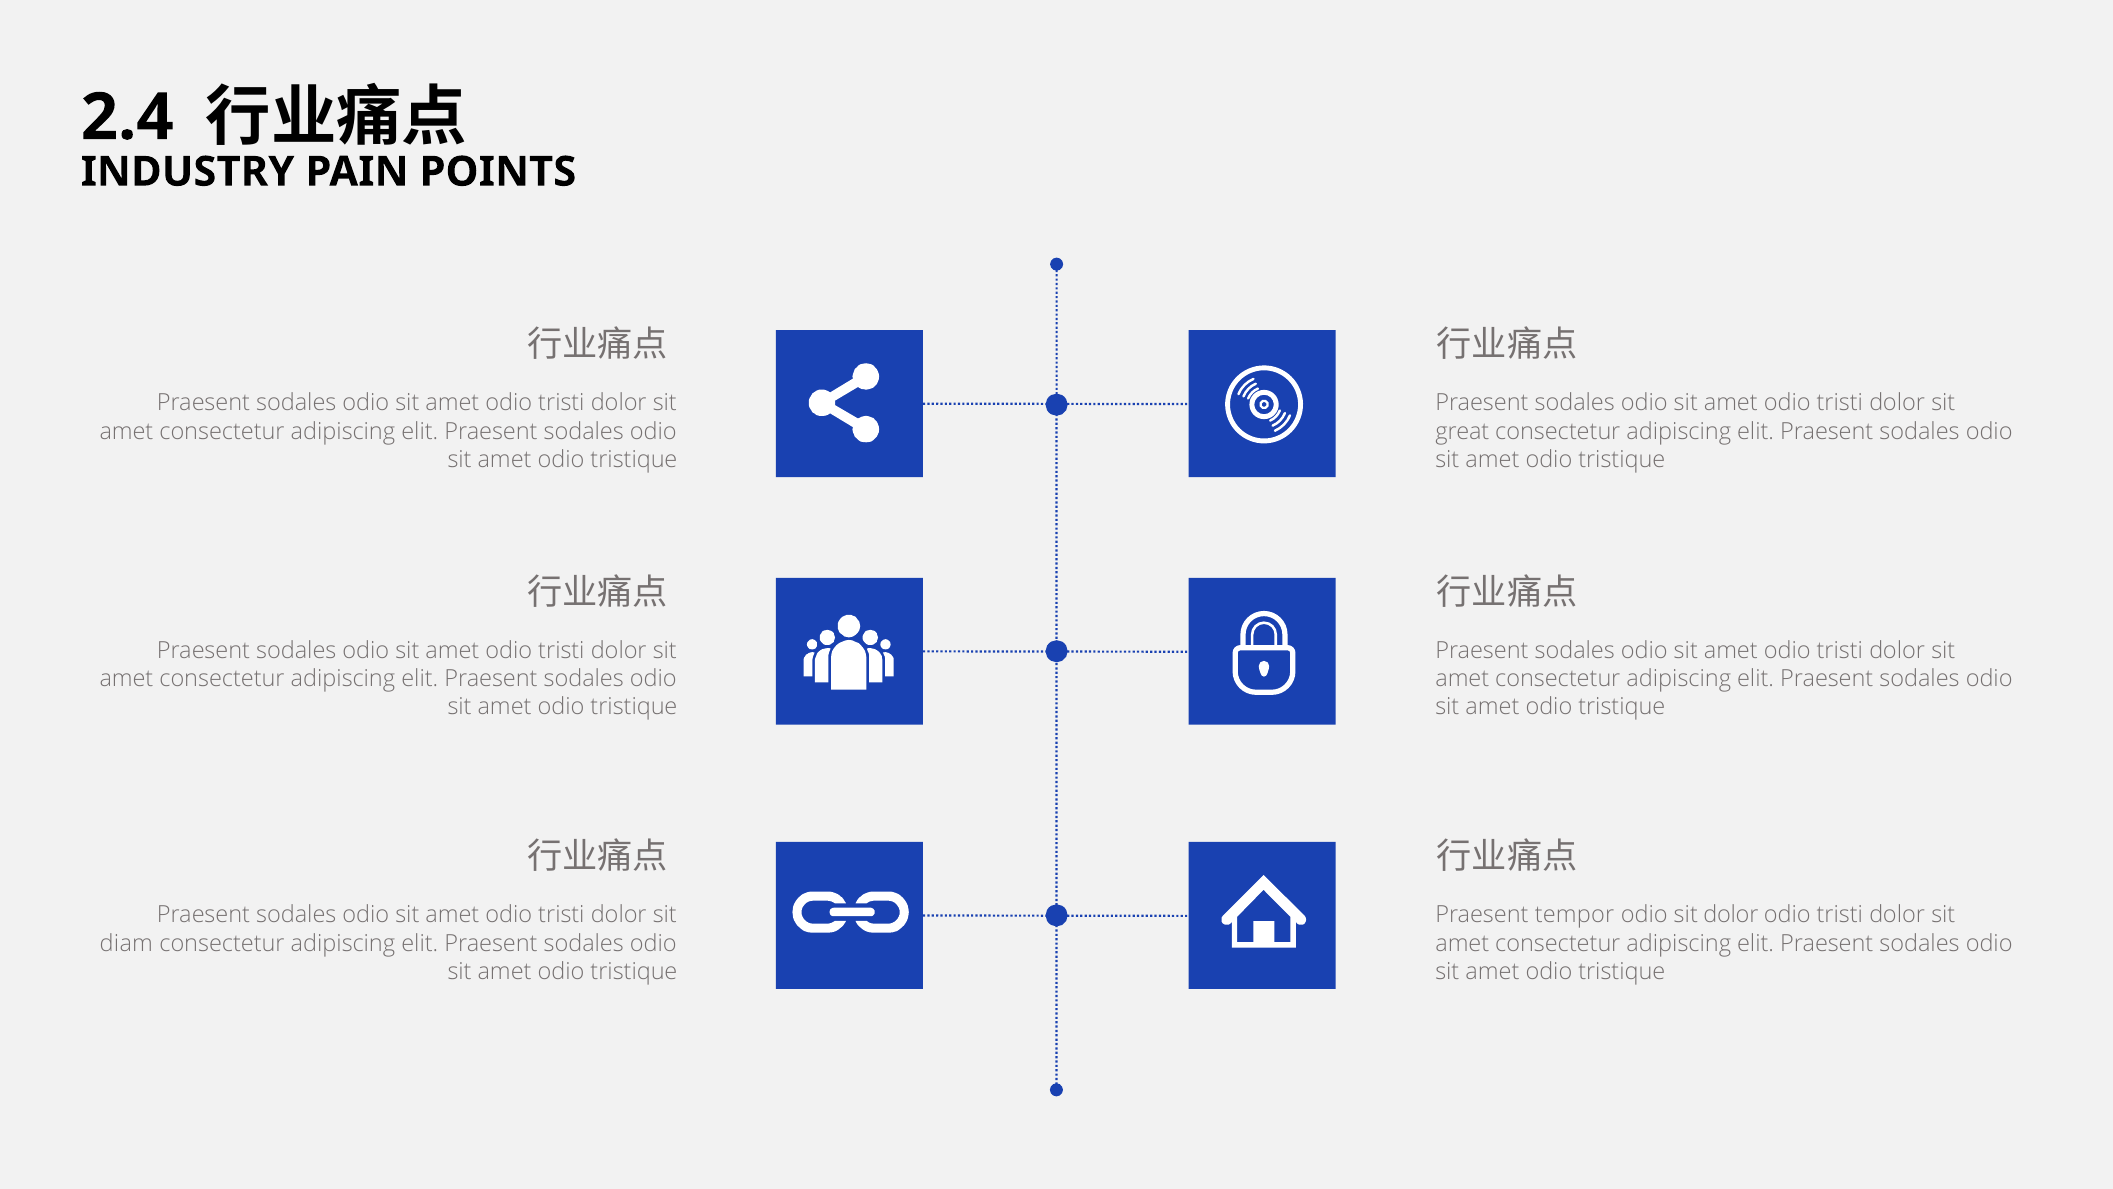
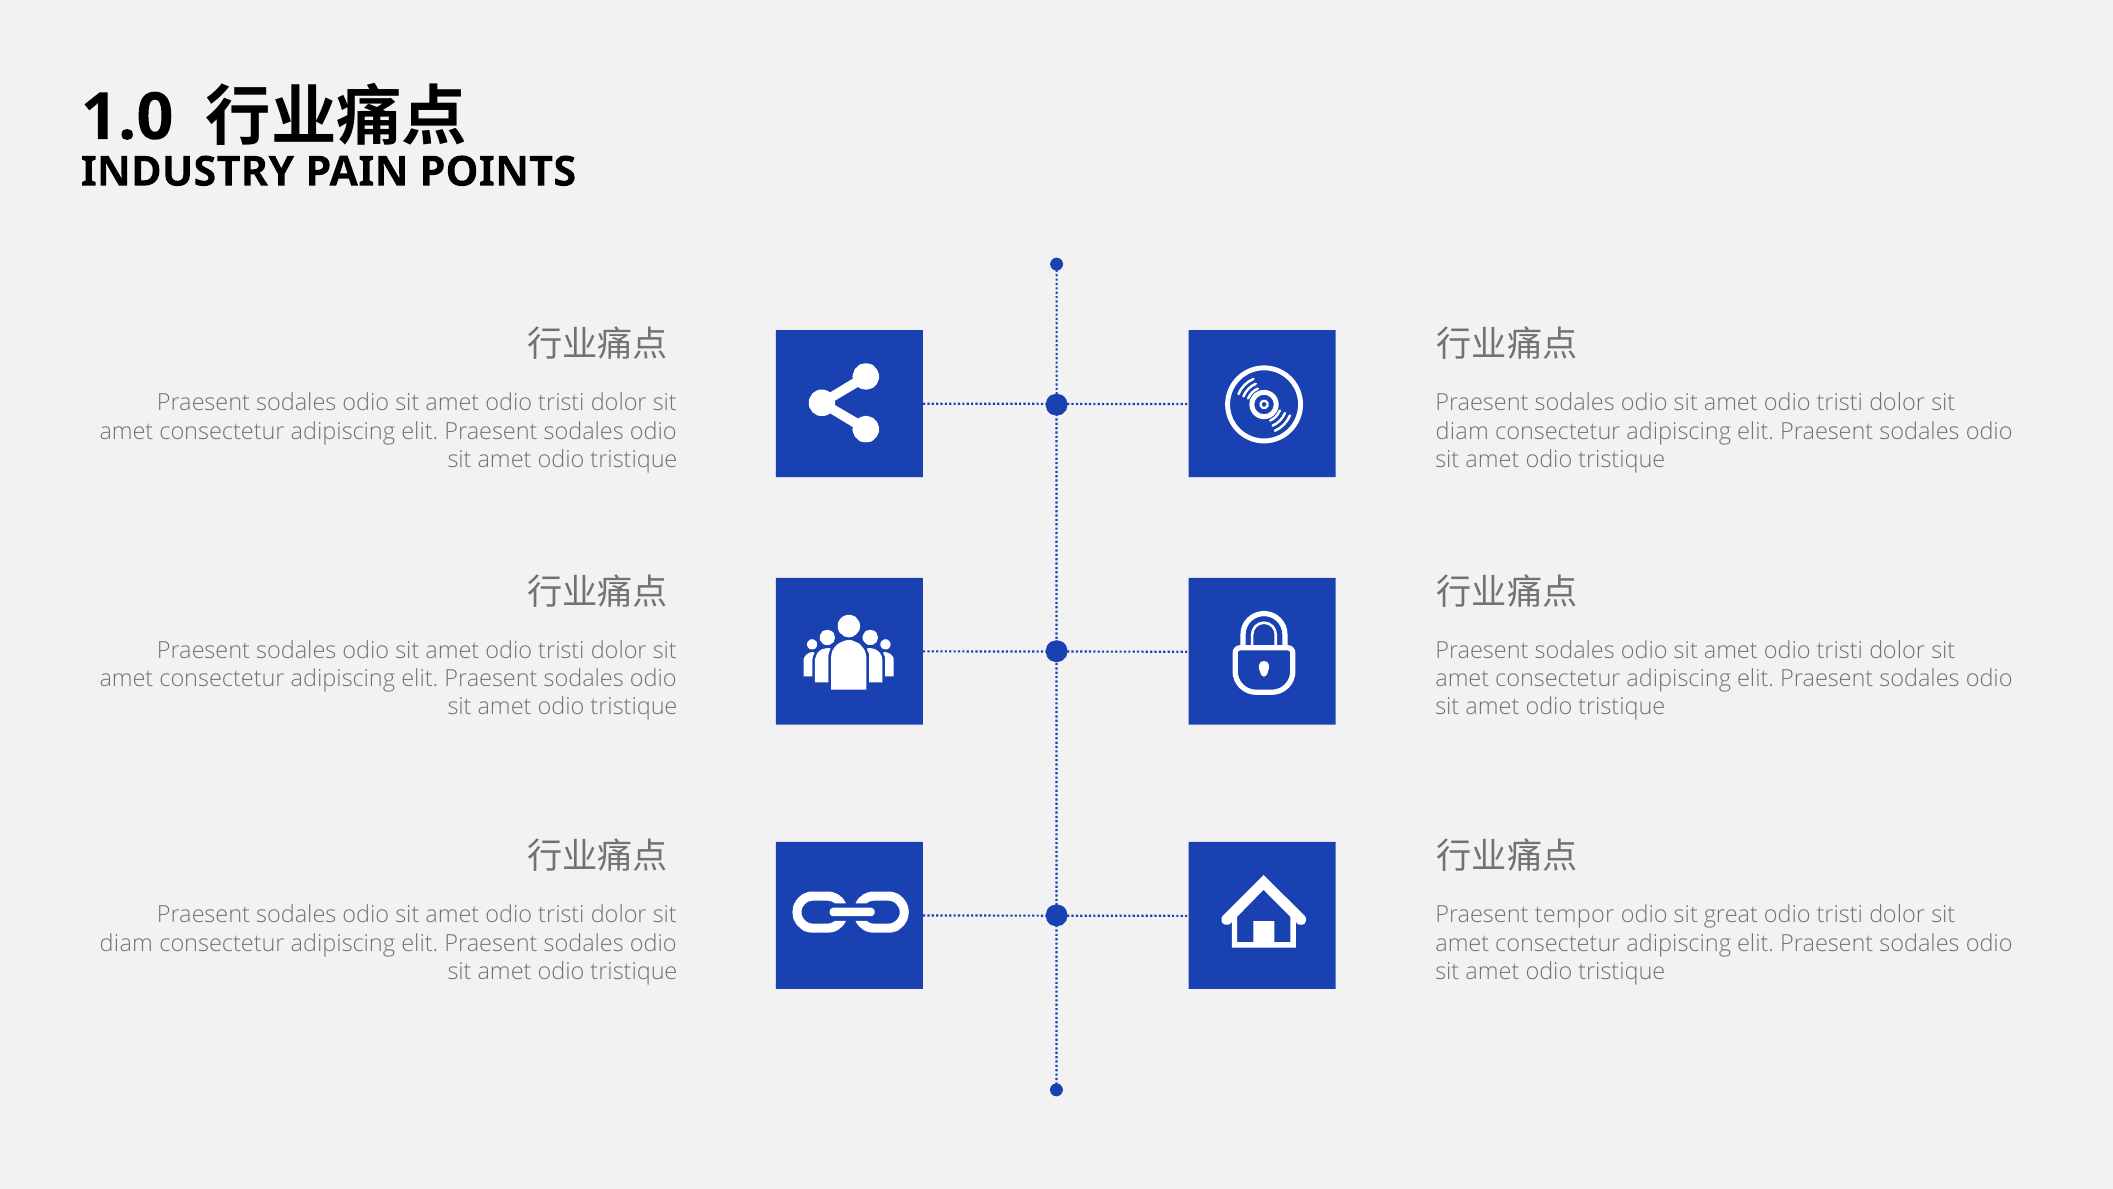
2.4: 2.4 -> 1.0 (127, 118)
great: great -> diam (1462, 431)
sit dolor: dolor -> great (1731, 915)
